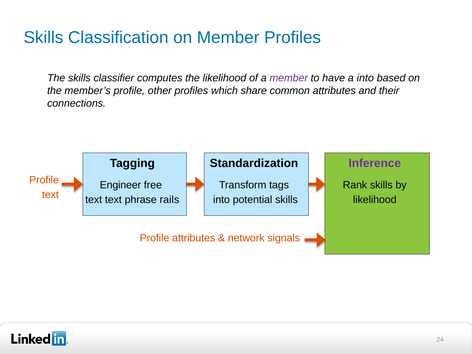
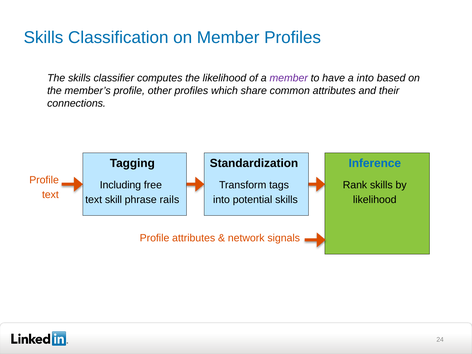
Inference colour: purple -> blue (375, 163)
Engineer: Engineer -> Including (120, 185)
text text: text -> skill (113, 200)
